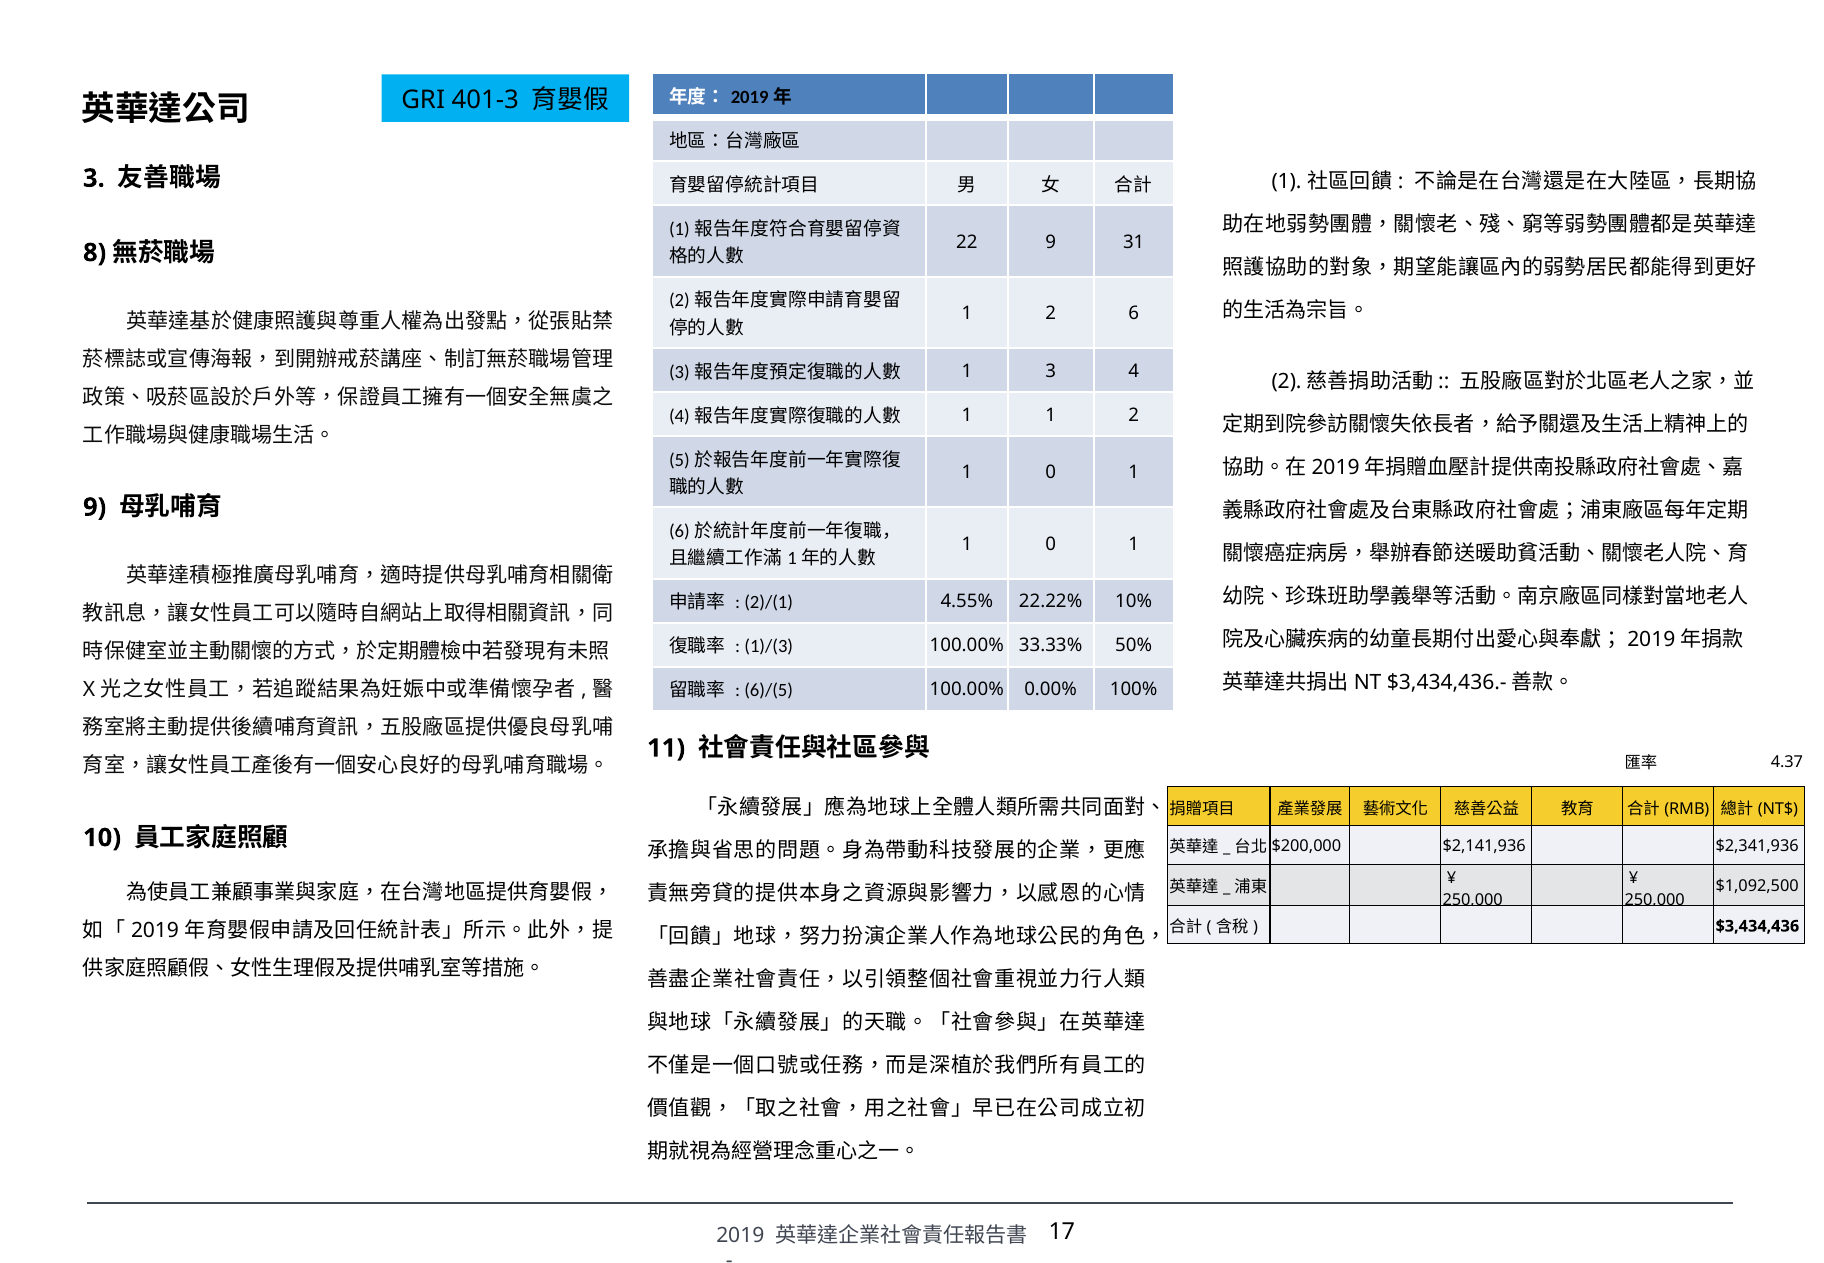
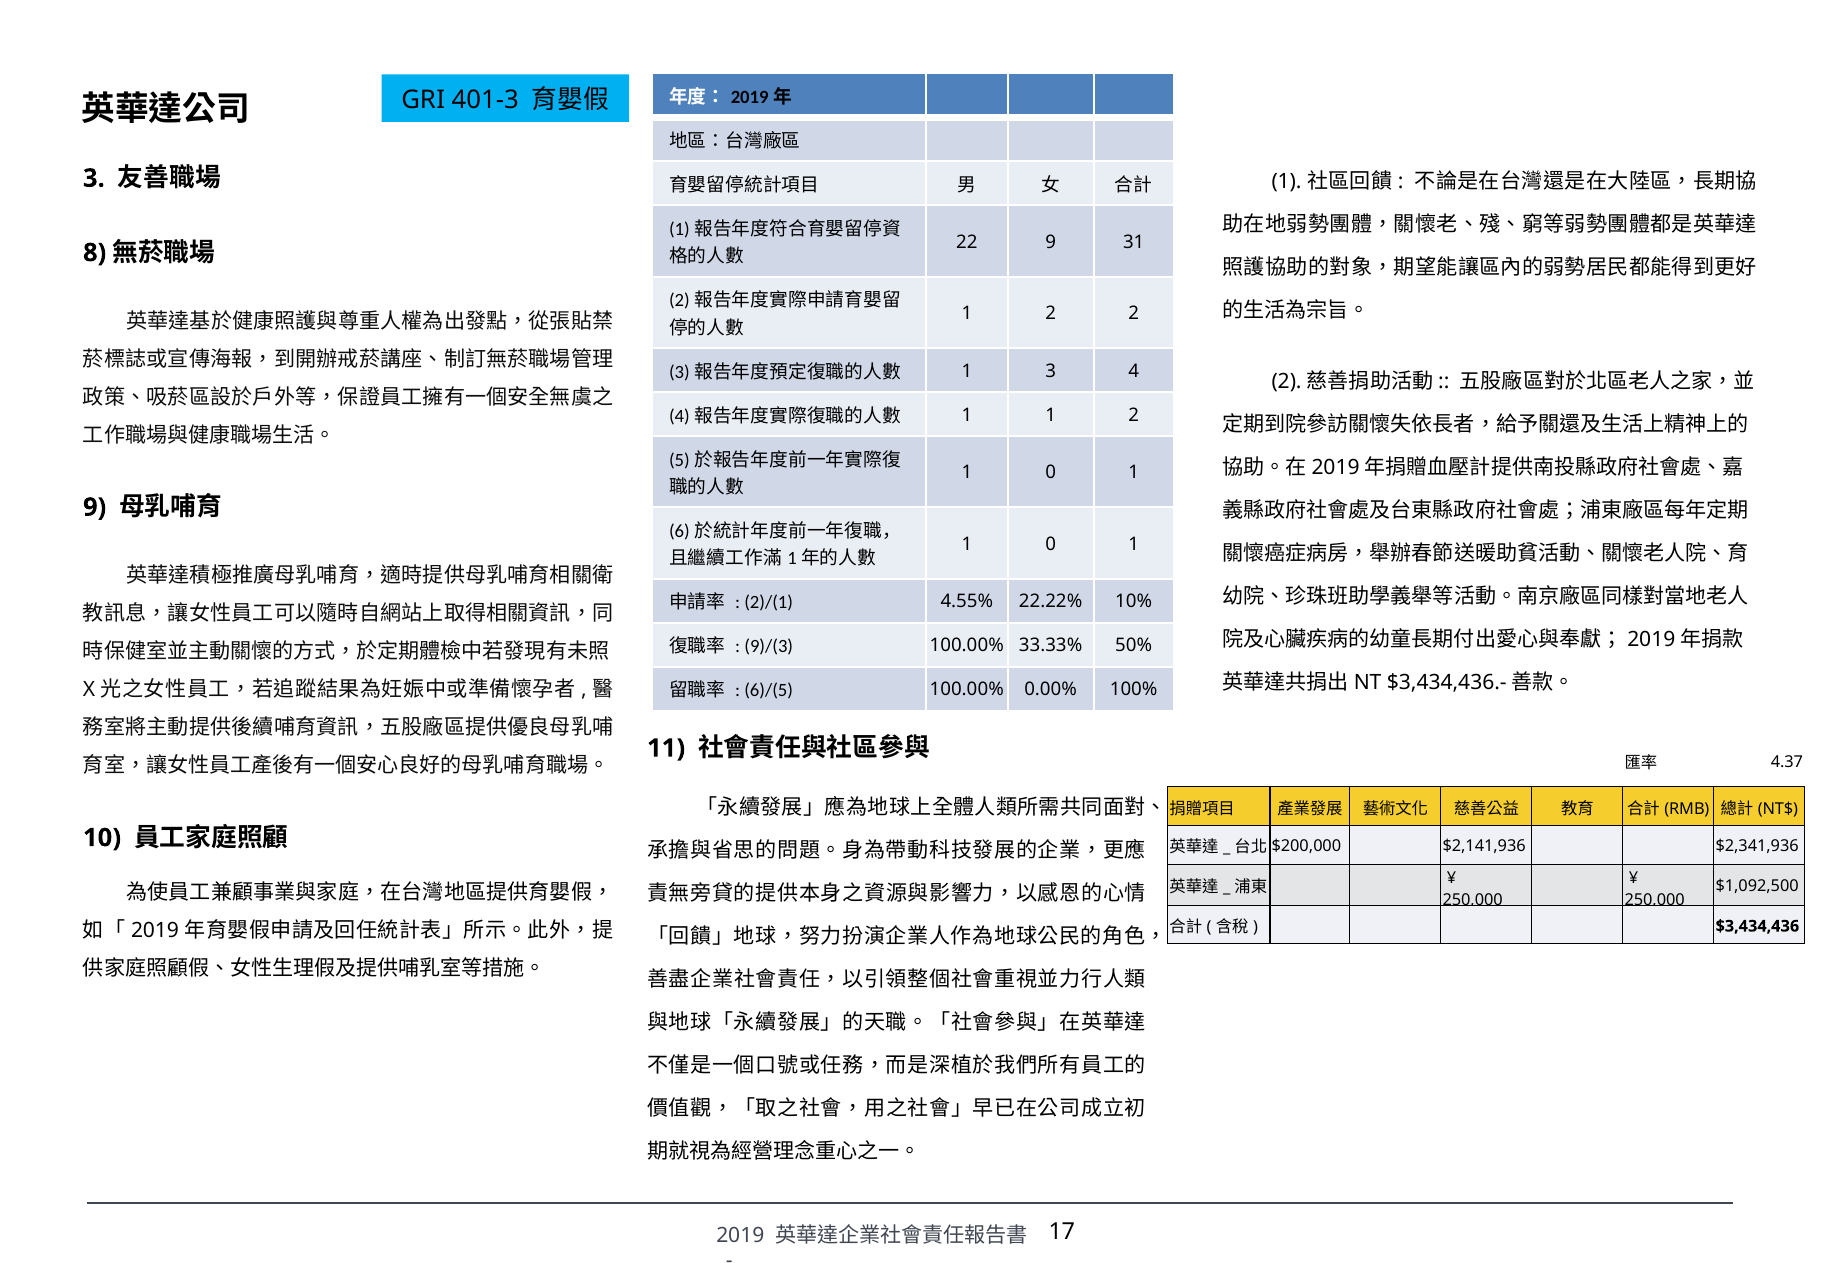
2 6: 6 -> 2 (1134, 313)
1)/(3: 1)/(3 -> 9)/(3 (769, 647)
